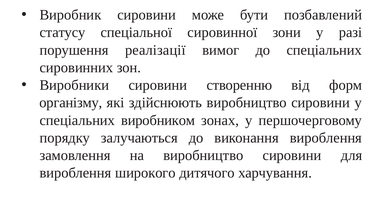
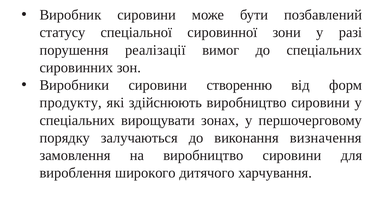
організму: організму -> продукту (71, 103)
виробником: виробником -> вирощувати (158, 120)
виконання вироблення: вироблення -> визначення (326, 138)
